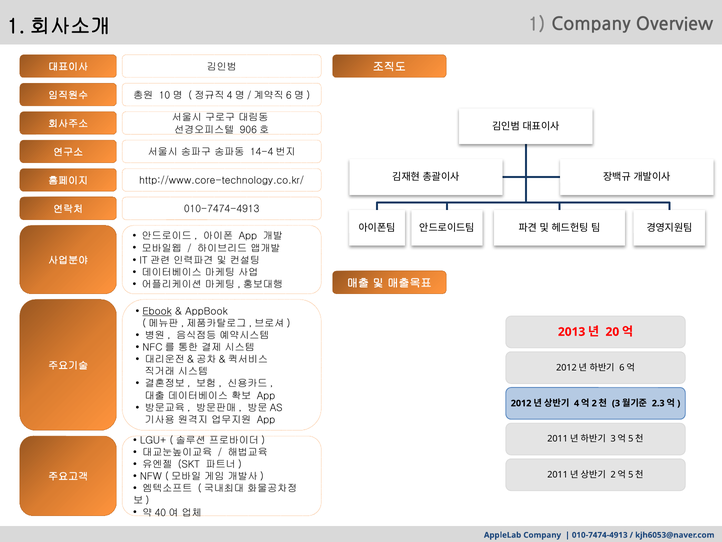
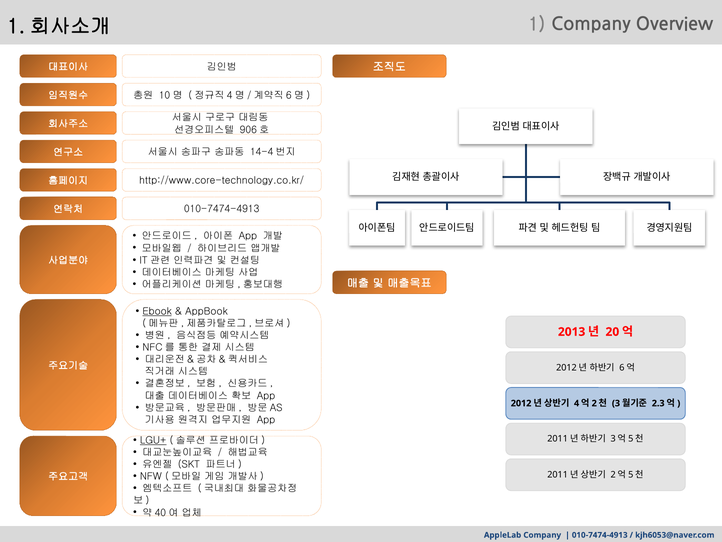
LGU+ underline: none -> present (153, 440)
